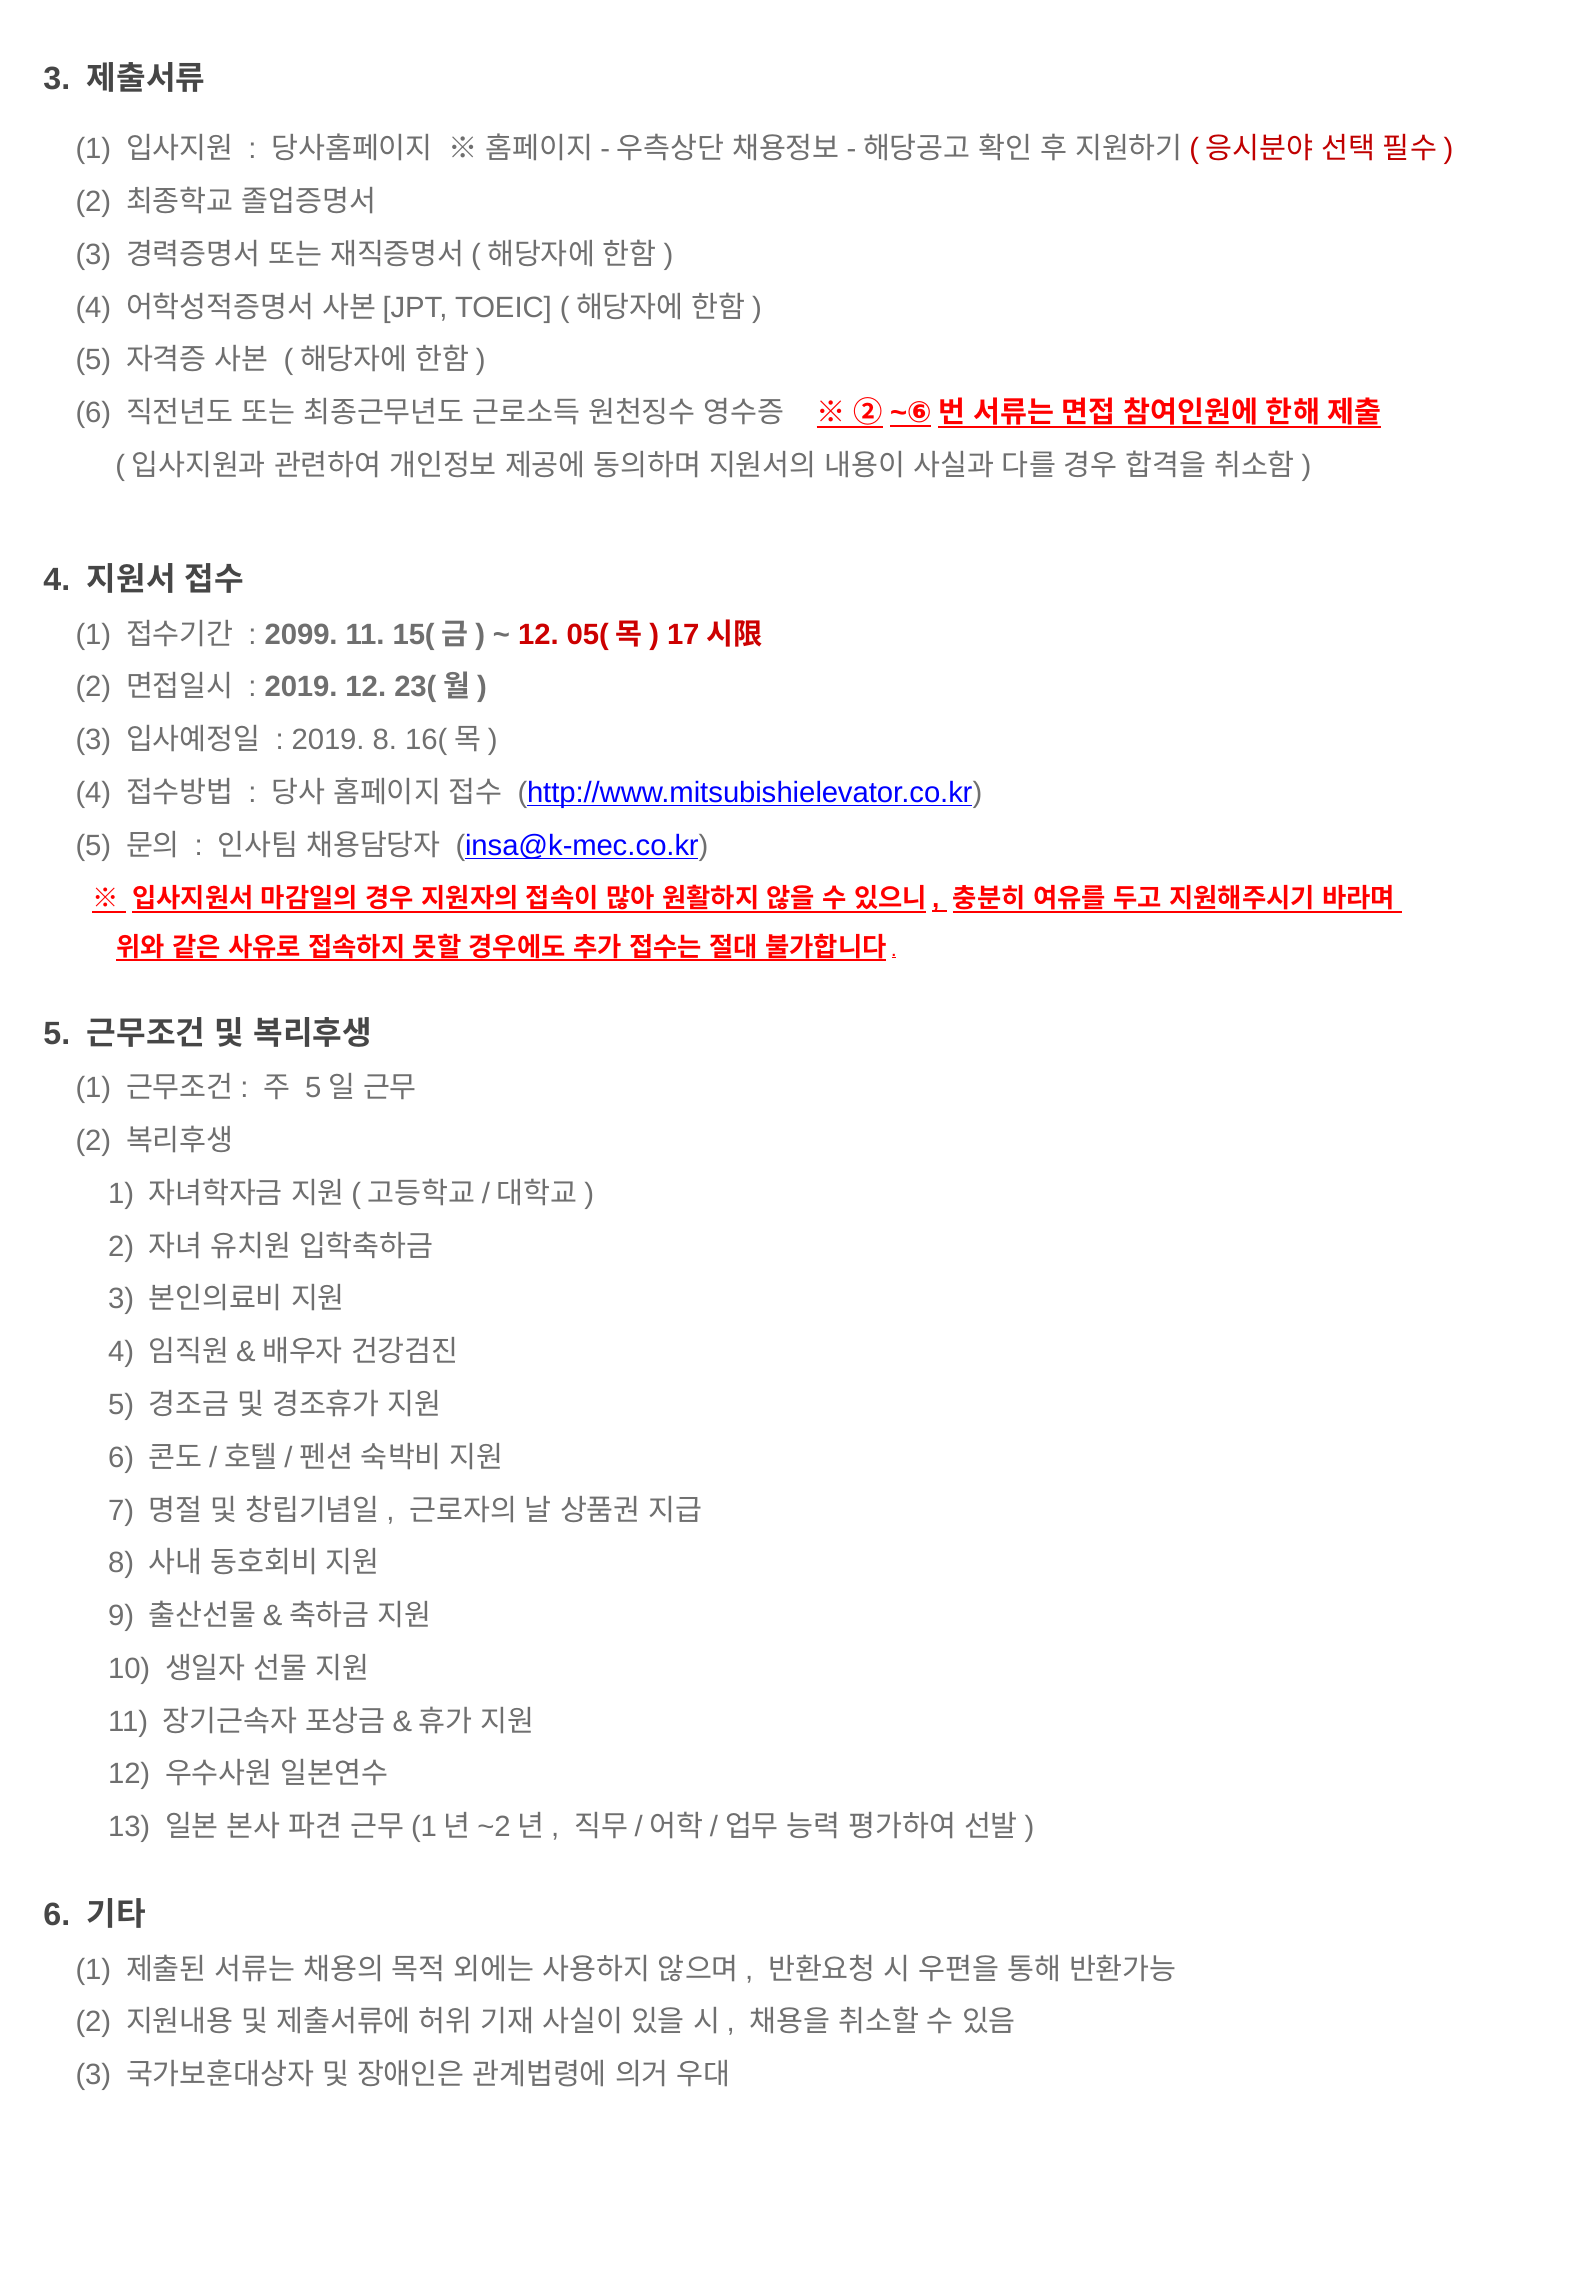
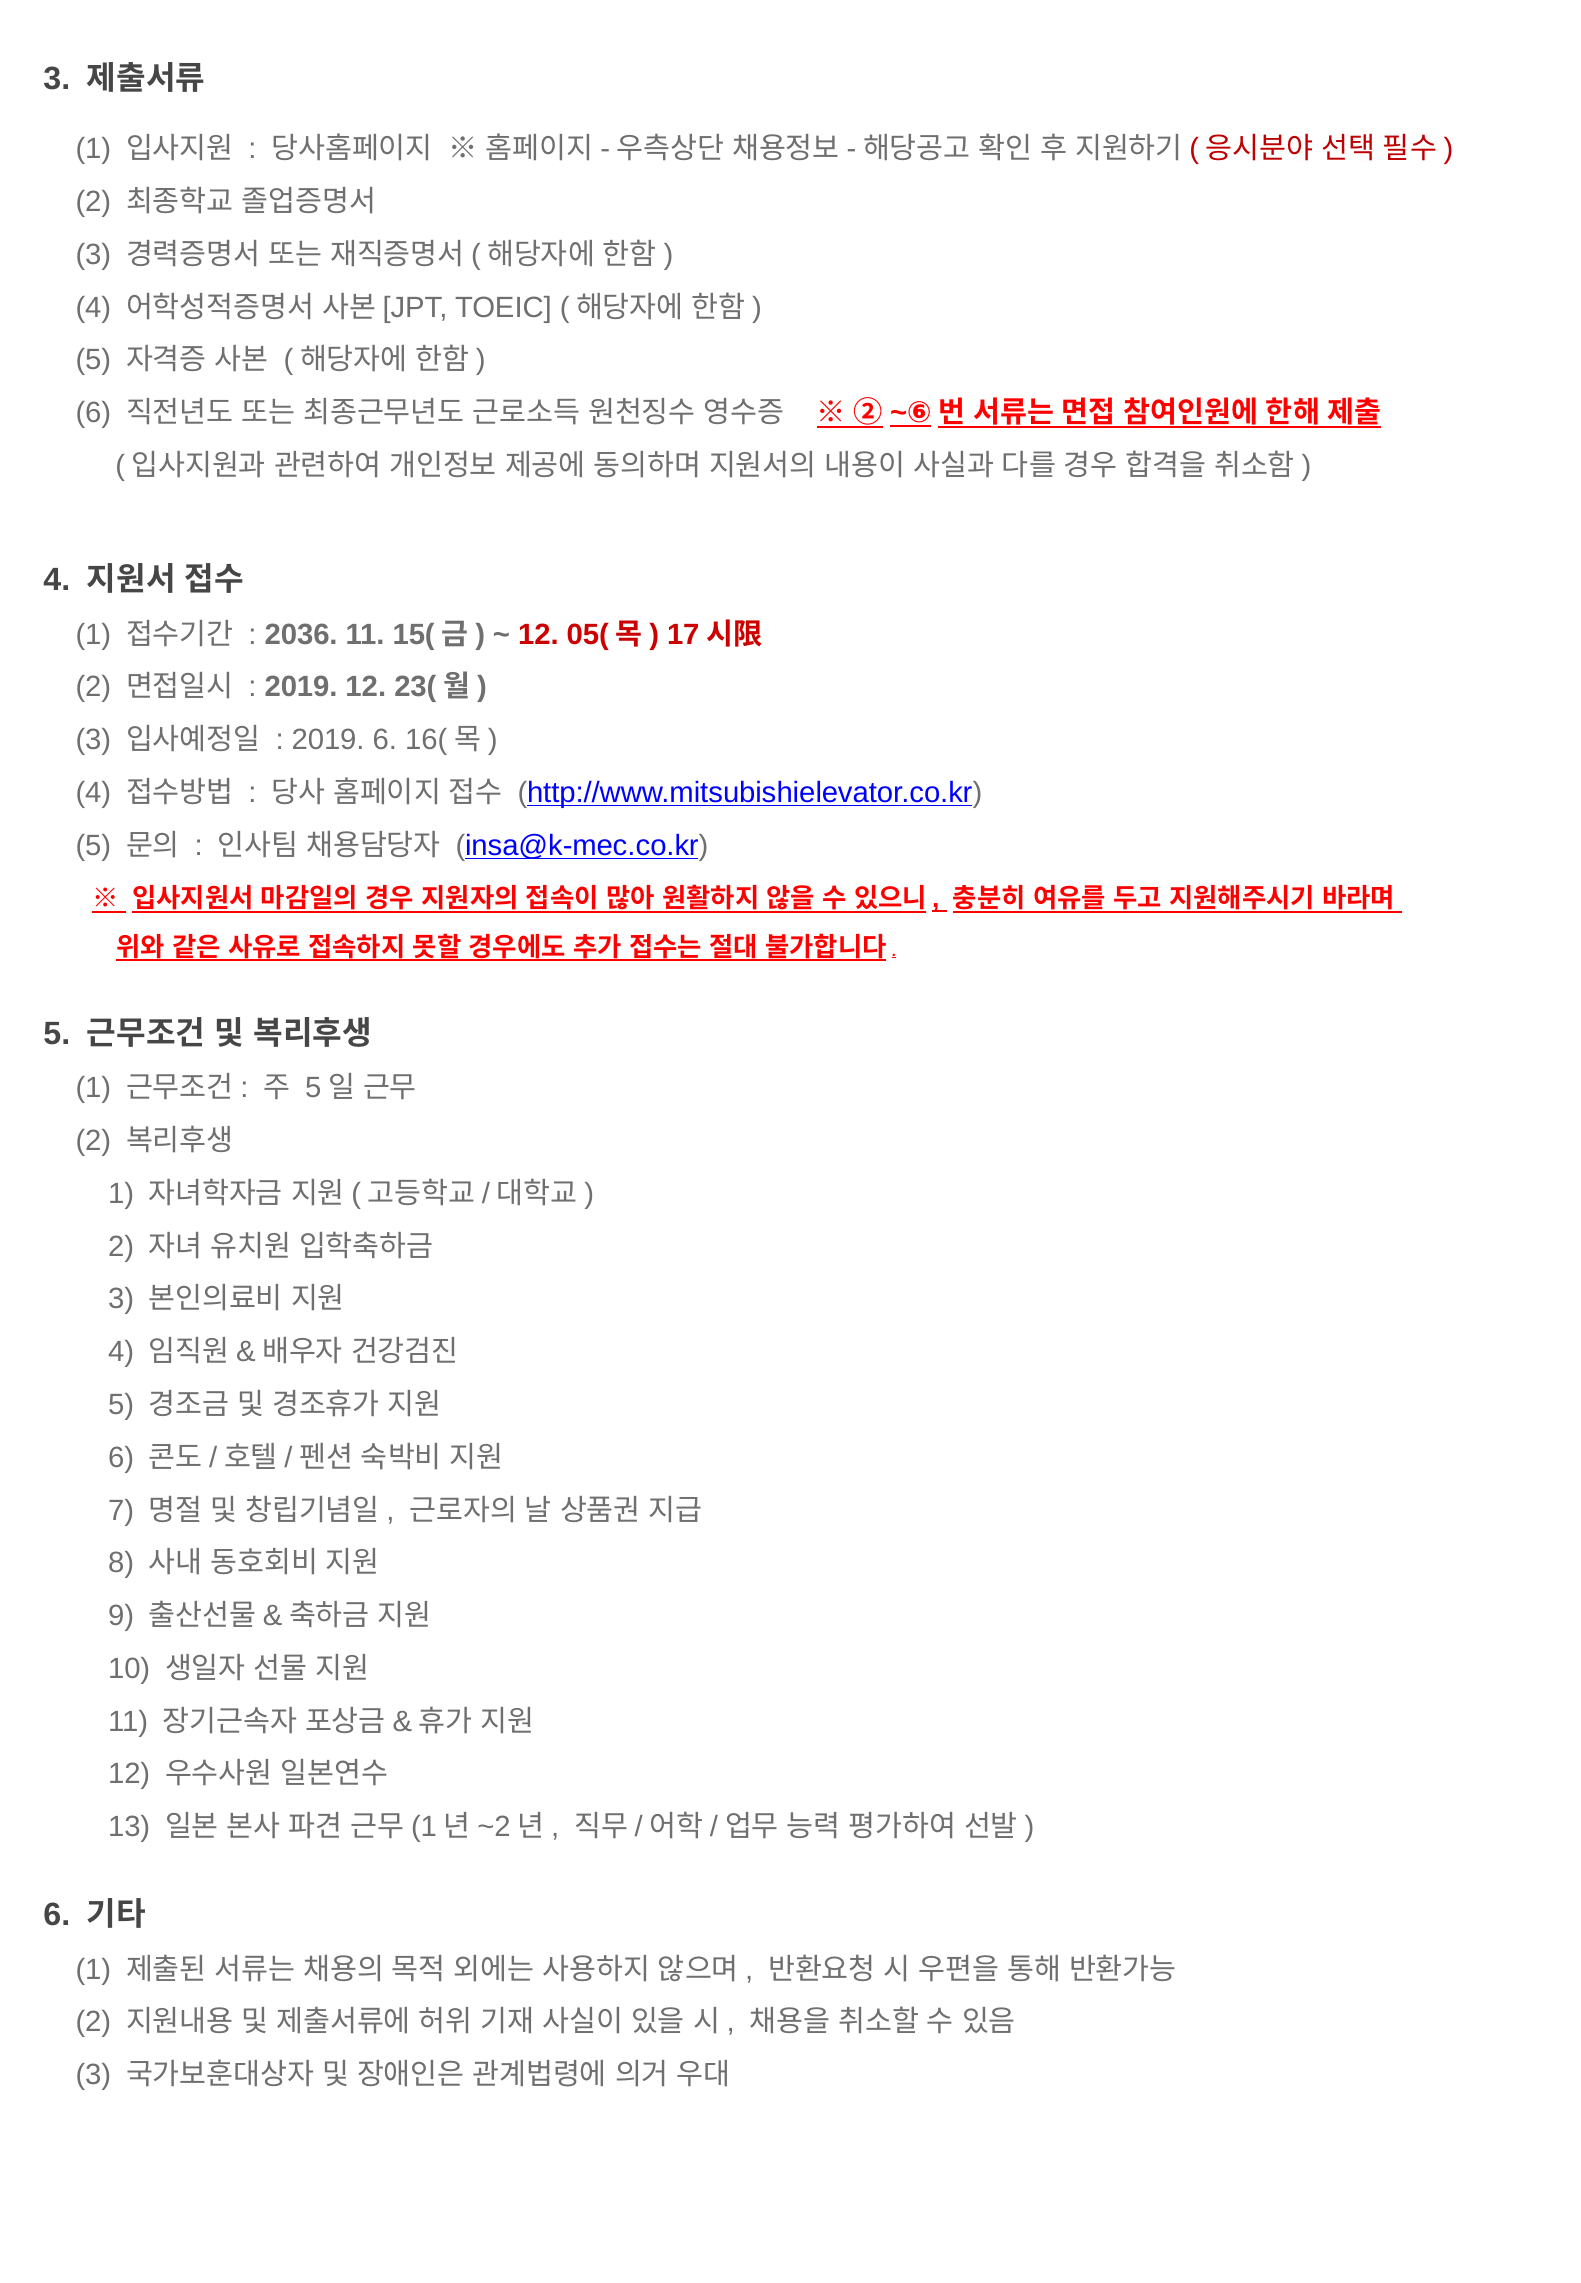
2099: 2099 -> 2036 (301, 635)
2019 8: 8 -> 6 (385, 740)
